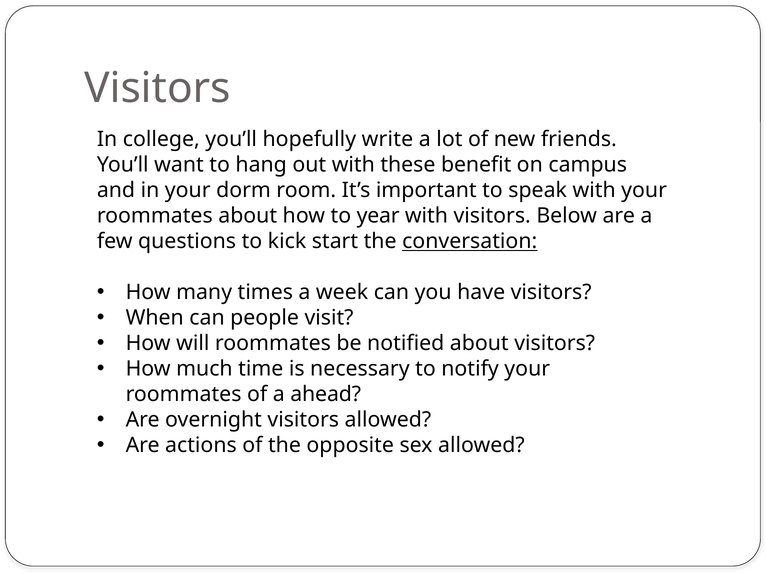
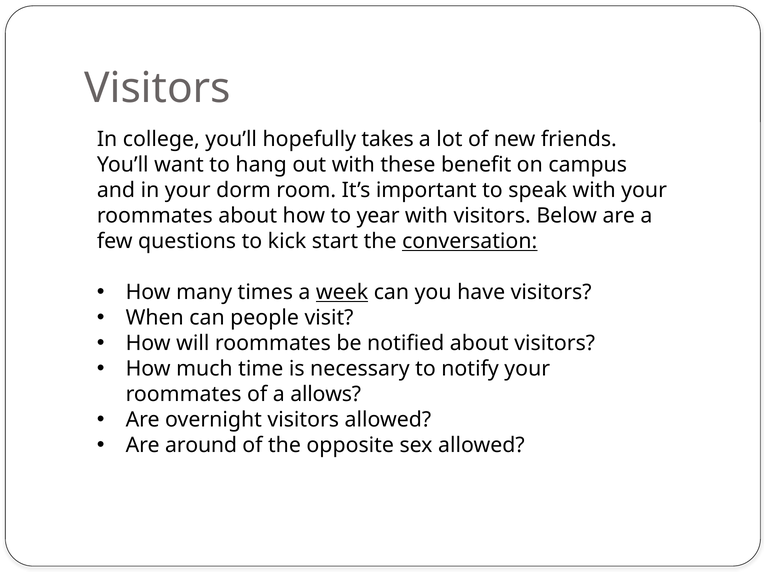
write: write -> takes (388, 139)
week underline: none -> present (342, 293)
ahead: ahead -> allows (326, 395)
actions: actions -> around (201, 446)
